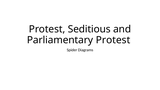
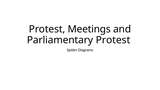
Seditious: Seditious -> Meetings (89, 29)
